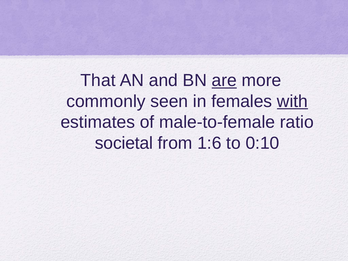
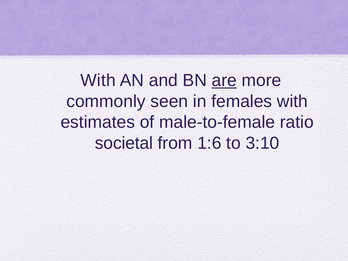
That: That -> With (98, 80)
with underline: present -> none (292, 101)
0:10: 0:10 -> 3:10 (262, 143)
